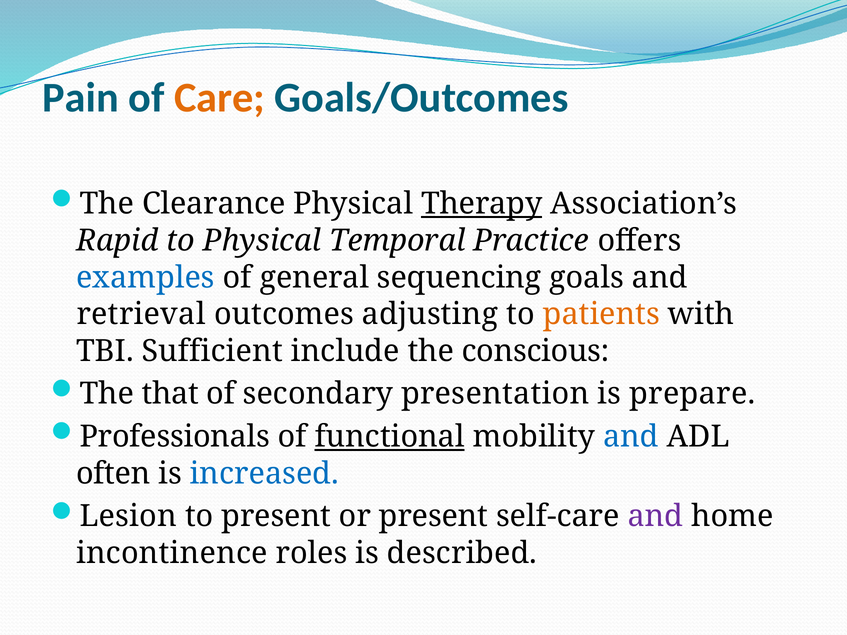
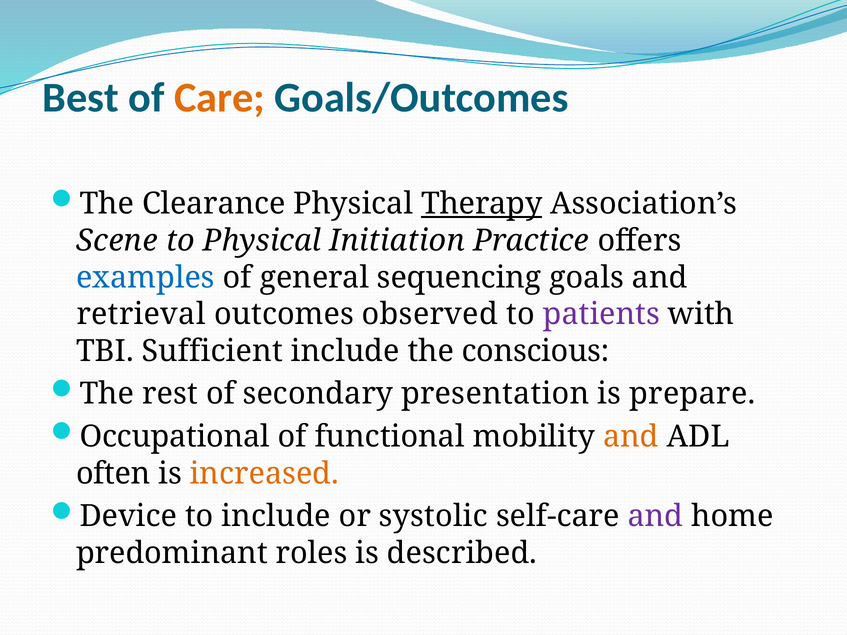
Pain: Pain -> Best (81, 98)
Rapid: Rapid -> Scene (117, 241)
Temporal: Temporal -> Initiation (397, 241)
adjusting: adjusting -> observed (430, 314)
patients colour: orange -> purple (601, 314)
that: that -> rest (170, 394)
Professionals: Professionals -> Occupational (175, 437)
functional underline: present -> none (390, 437)
and colour: blue -> orange (631, 437)
increased colour: blue -> orange (264, 474)
Lesion: Lesion -> Device (128, 517)
to present: present -> include (276, 517)
or present: present -> systolic (433, 517)
incontinence: incontinence -> predominant (172, 553)
